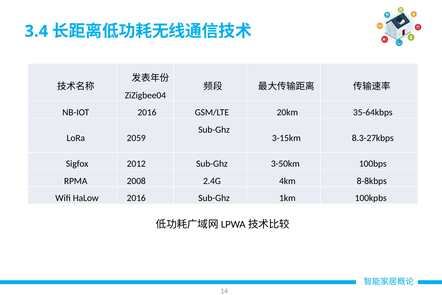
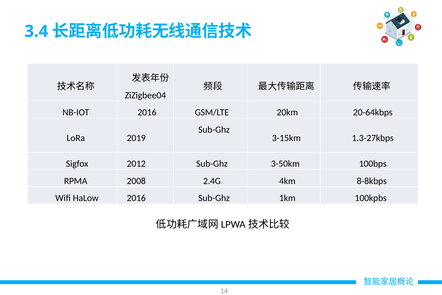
35-64kbps: 35-64kbps -> 20-64kbps (373, 112)
2059: 2059 -> 2019 (136, 138)
8.3-27kbps: 8.3-27kbps -> 1.3-27kbps (373, 138)
